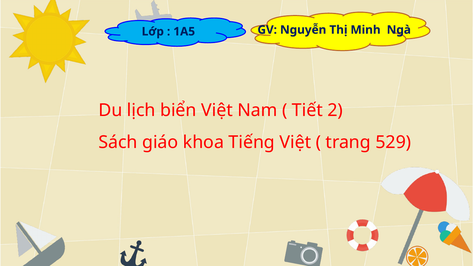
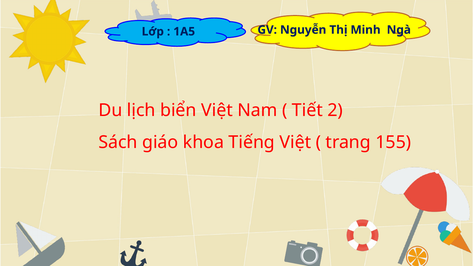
529: 529 -> 155 (393, 142)
